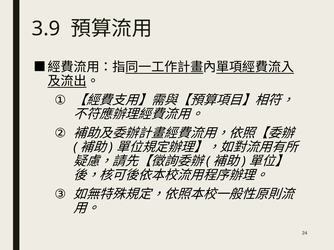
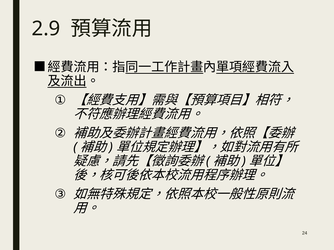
3.9: 3.9 -> 2.9 (46, 29)
